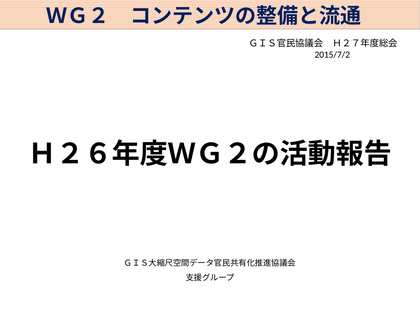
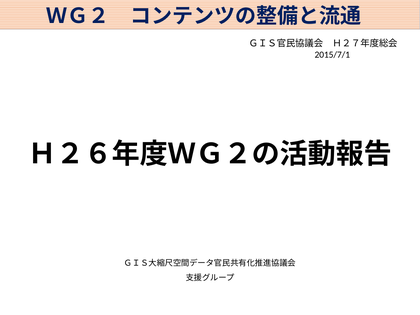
2015/7/2: 2015/7/2 -> 2015/7/1 (332, 55)
